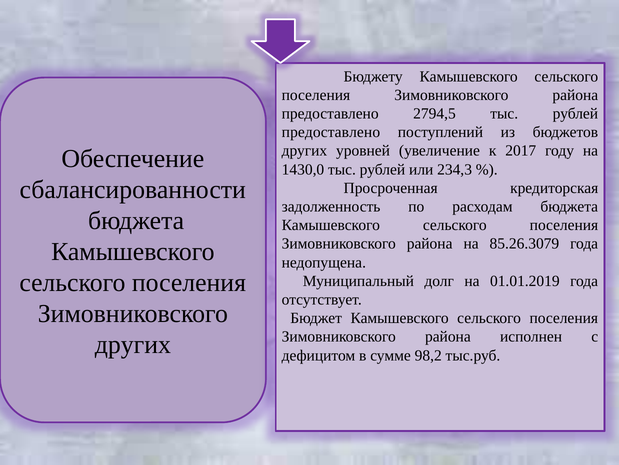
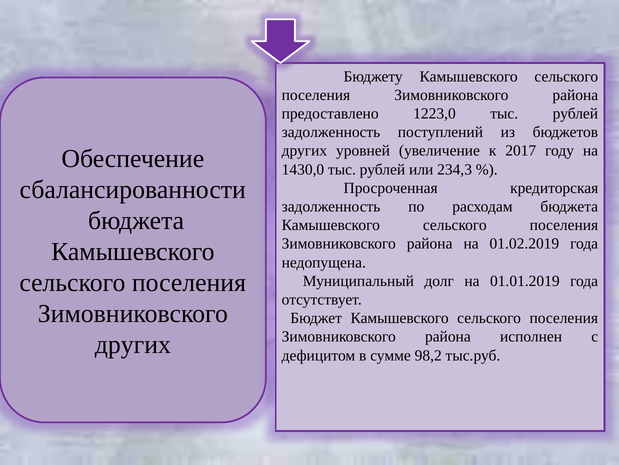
2794,5: 2794,5 -> 1223,0 (434, 113)
предоставлено: предоставлено -> задолженность (331, 132)
85.26.3079: 85.26.3079 -> 01.02.2019 (524, 243)
